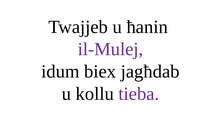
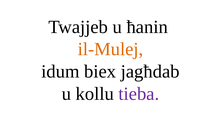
il-Mulej colour: purple -> orange (110, 49)
